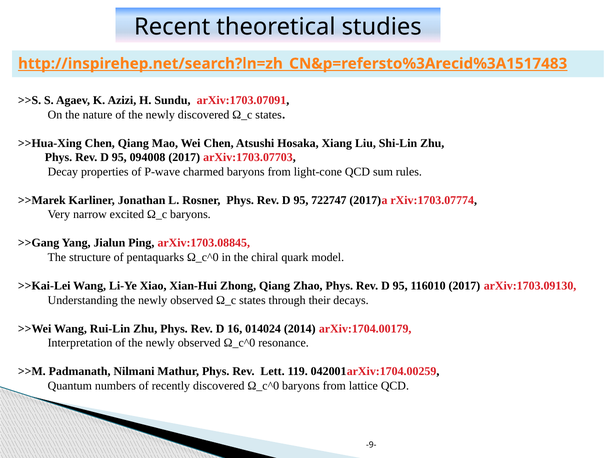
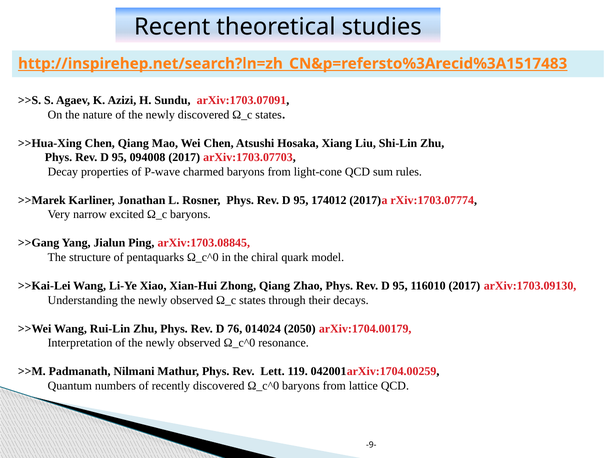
722747: 722747 -> 174012 (329, 200)
16: 16 -> 76 (235, 329)
2014: 2014 -> 2050 (300, 329)
